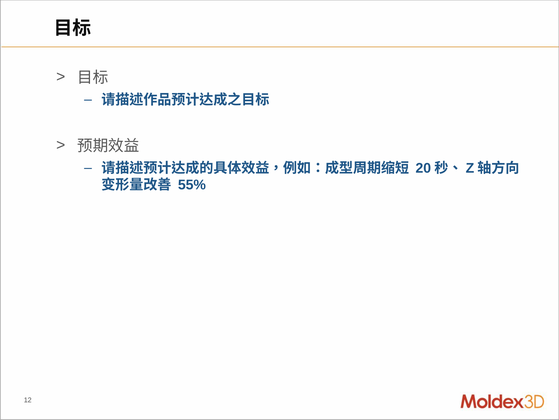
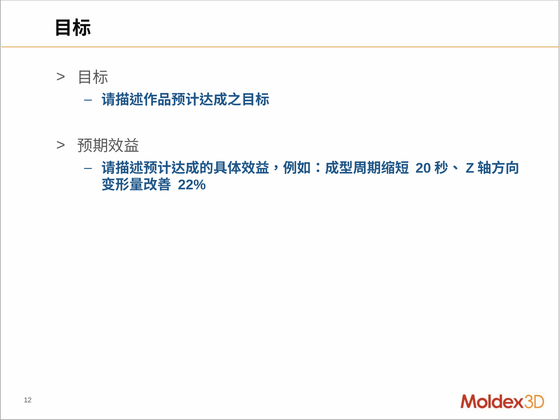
55%: 55% -> 22% (192, 185)
